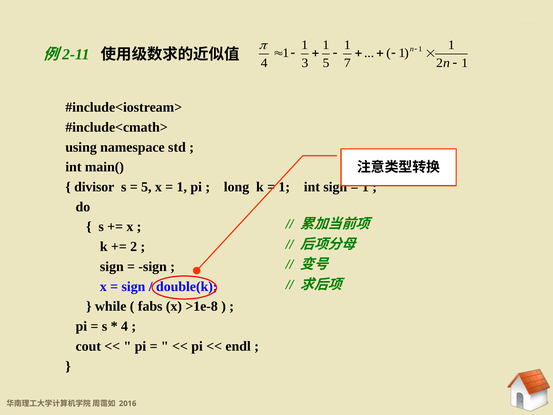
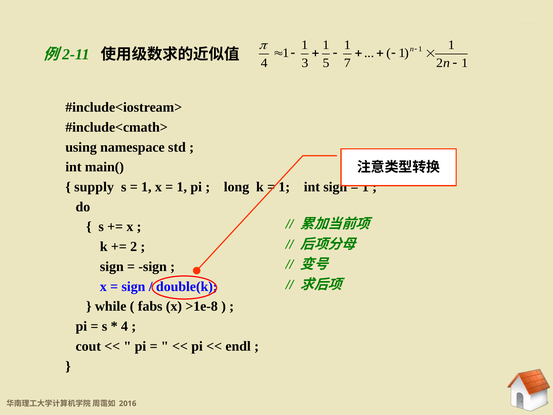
divisor: divisor -> supply (94, 187)
5: 5 -> 1 (146, 187)
